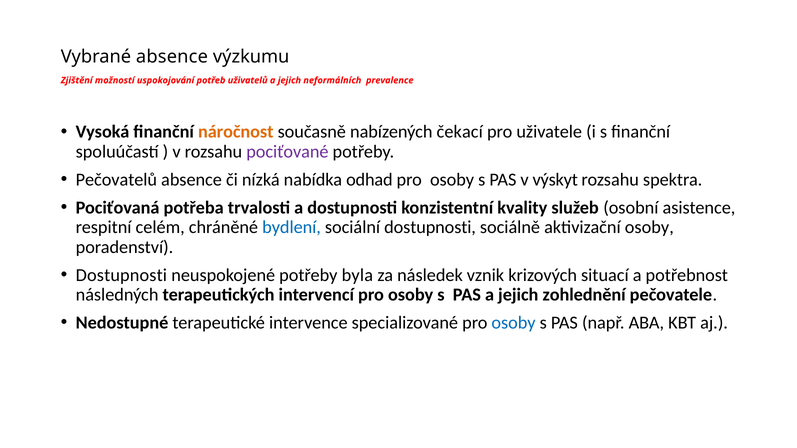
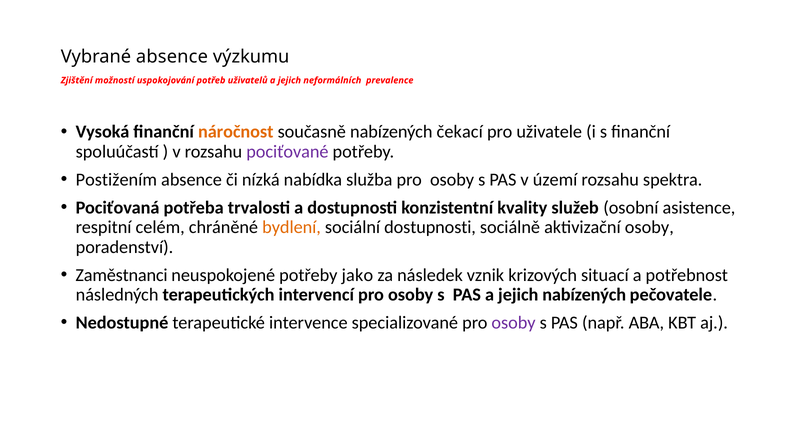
Pečovatelů: Pečovatelů -> Postižením (116, 180)
odhad: odhad -> služba (369, 180)
výskyt: výskyt -> území (555, 180)
bydlení colour: blue -> orange (292, 227)
Dostupnosti: Dostupnosti -> Zaměstnanci (122, 275)
byla: byla -> jako (357, 275)
jejich zohlednění: zohlednění -> nabízených (584, 295)
osoby colour: blue -> purple (514, 323)
